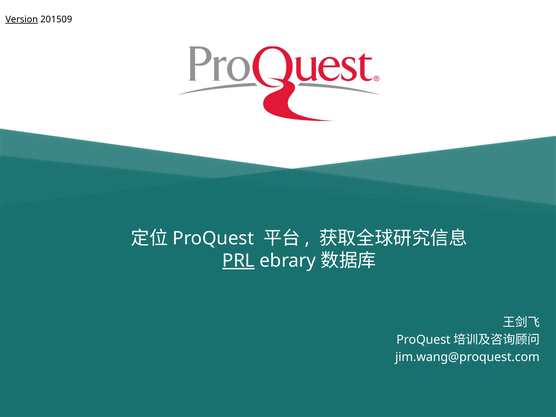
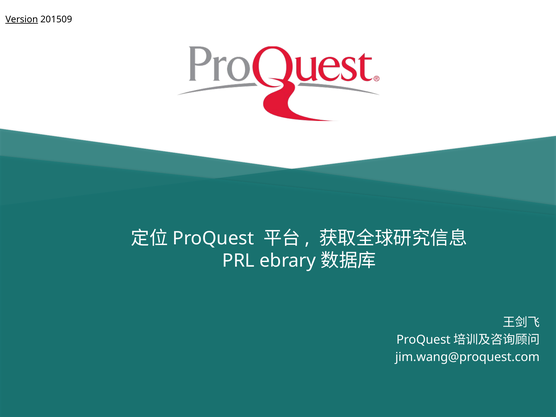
PRL underline: present -> none (238, 261)
